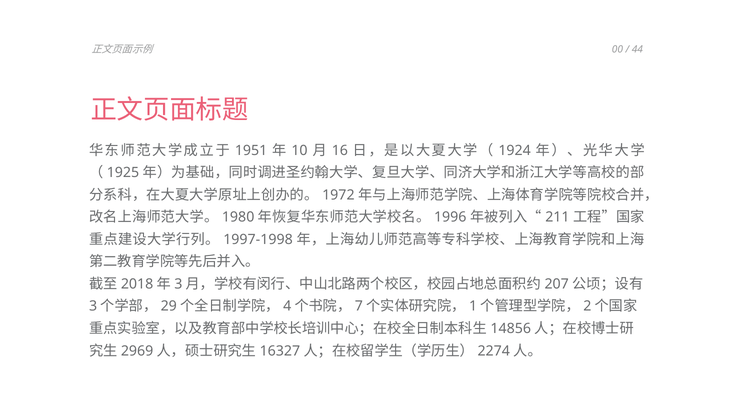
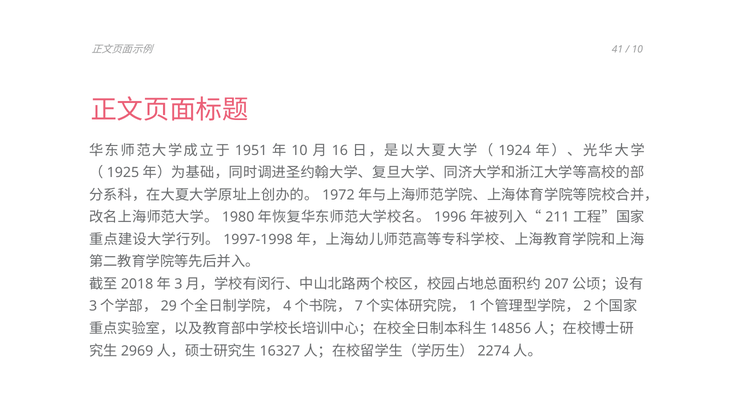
00: 00 -> 41 (617, 49)
44: 44 -> 10 (637, 49)
